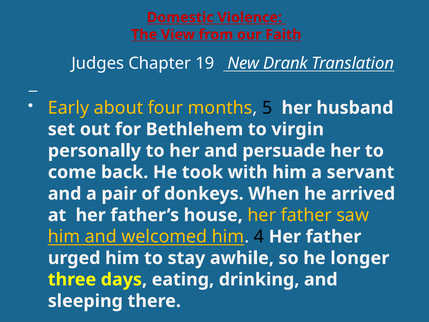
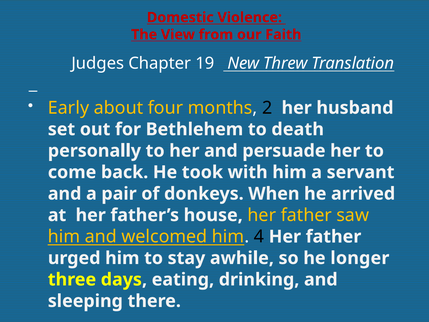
Drank: Drank -> Threw (286, 63)
5: 5 -> 2 (267, 108)
virgin: virgin -> death (298, 129)
